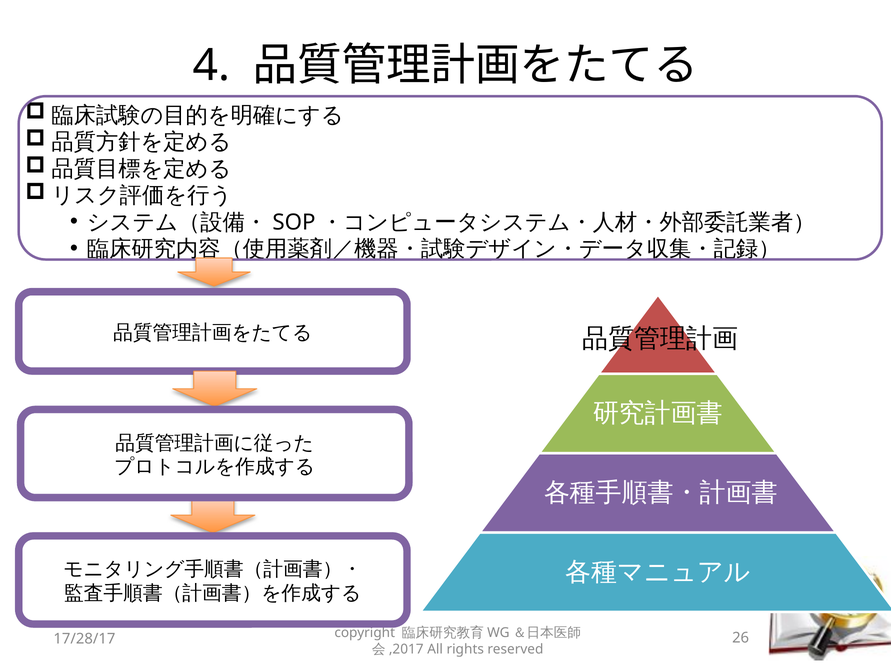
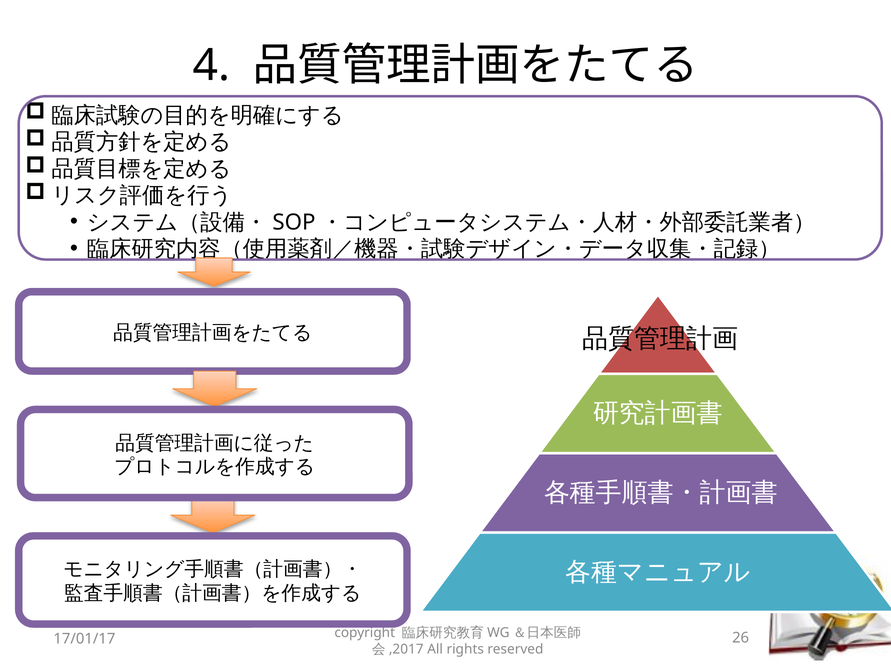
17/28/17: 17/28/17 -> 17/01/17 (84, 638)
